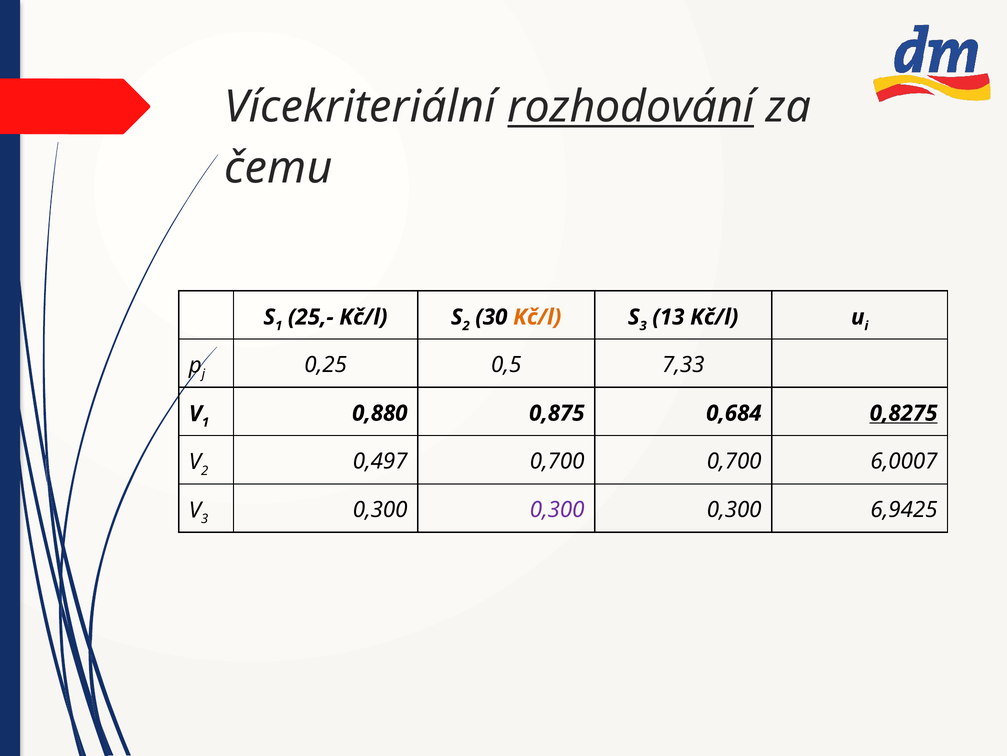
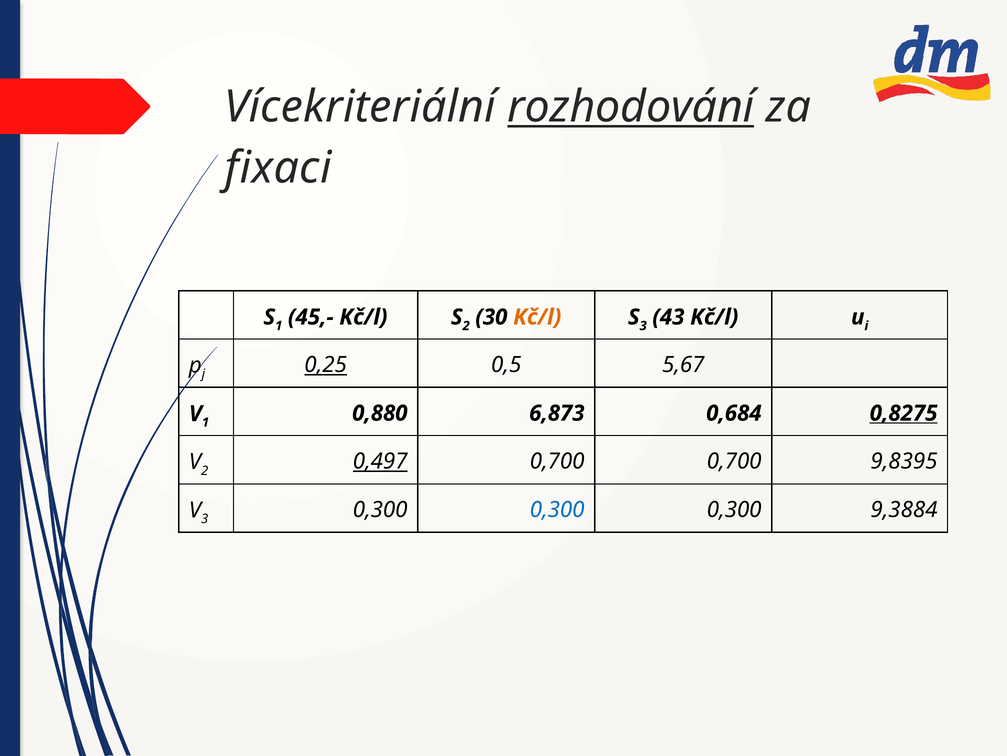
čemu: čemu -> fixaci (278, 168)
25,-: 25,- -> 45,- (311, 317)
13: 13 -> 43 (668, 317)
0,25 underline: none -> present (326, 365)
7,33: 7,33 -> 5,67 (683, 365)
0,875: 0,875 -> 6,873 (557, 413)
0,497 underline: none -> present (380, 461)
6,0007: 6,0007 -> 9,8395 (904, 461)
0,300 colour: purple -> blue (557, 509)
6,9425: 6,9425 -> 9,3884 (904, 509)
